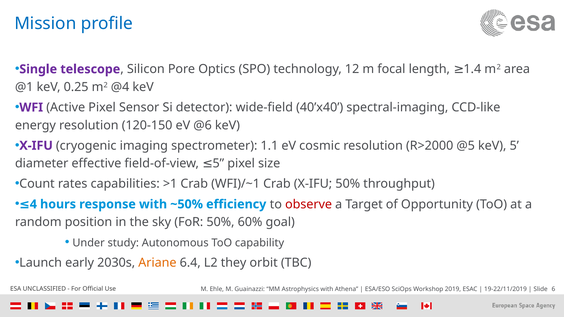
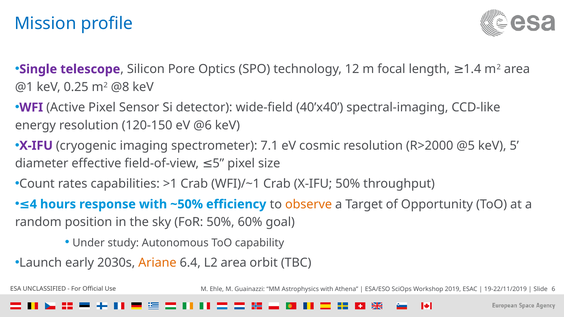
@4: @4 -> @8 (120, 87)
1.1: 1.1 -> 7.1 (269, 146)
observe colour: red -> orange (309, 204)
L2 they: they -> area (234, 263)
